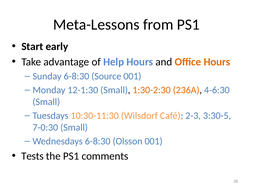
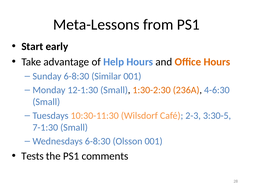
Source: Source -> Similar (106, 76)
7-0:30: 7-0:30 -> 7-1:30 (45, 127)
